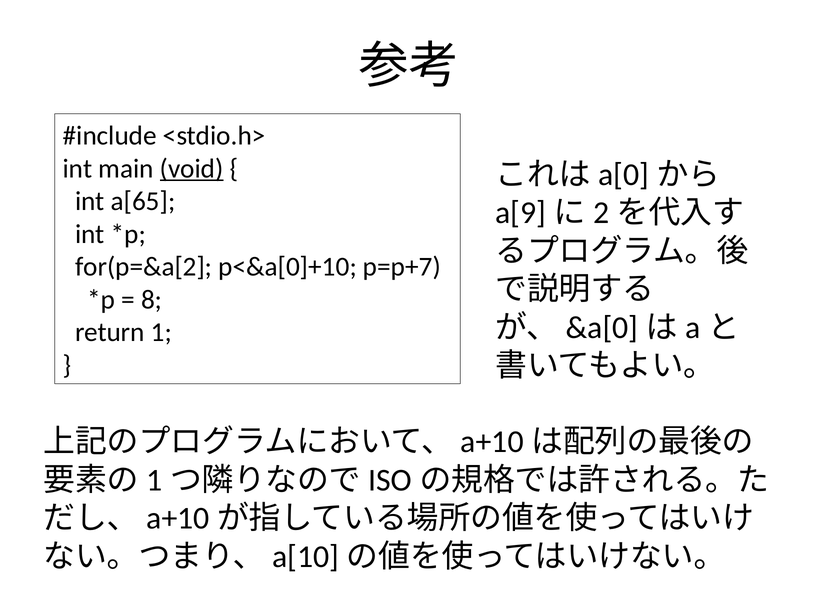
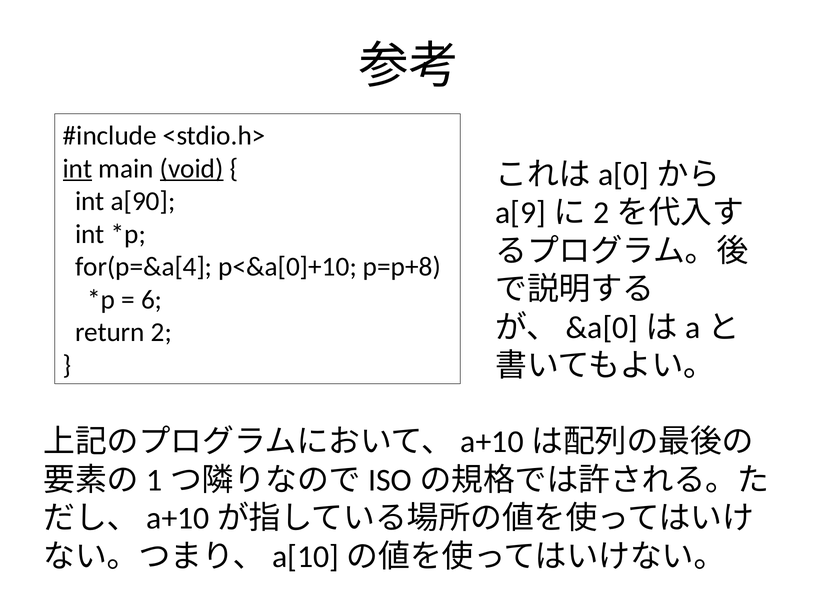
int underline: none -> present (78, 168)
a[65: a[65 -> a[90 (143, 201)
for(p=&a[2: for(p=&a[2 -> for(p=&a[4 (144, 267)
p=p+7: p=p+7 -> p=p+8 (402, 267)
8: 8 -> 6 (152, 299)
1: 1 -> 2 (161, 332)
